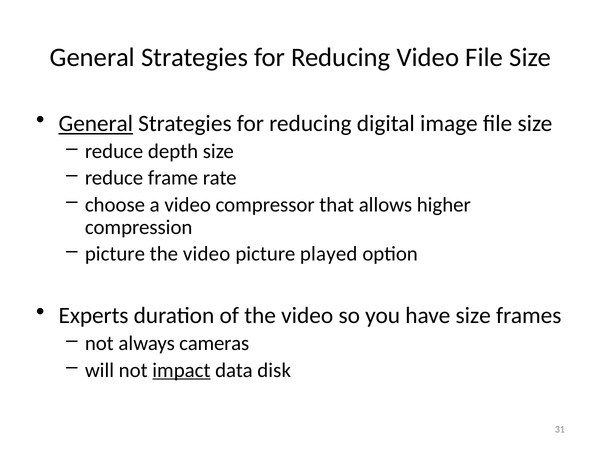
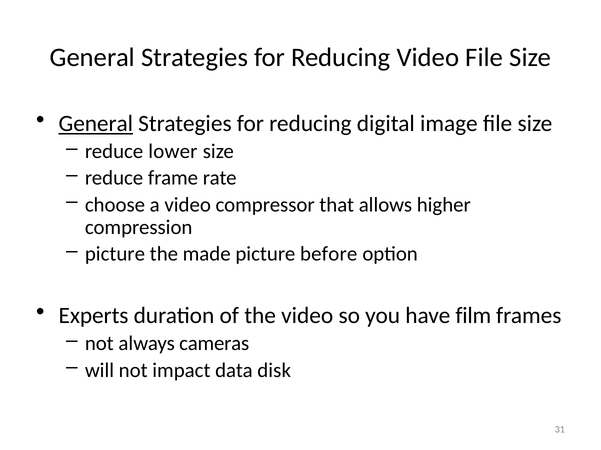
depth: depth -> lower (173, 152)
video: video -> made (207, 254)
played: played -> before (329, 254)
have size: size -> film (473, 316)
impact underline: present -> none (181, 371)
